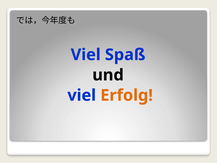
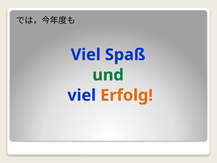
und colour: black -> green (108, 75)
